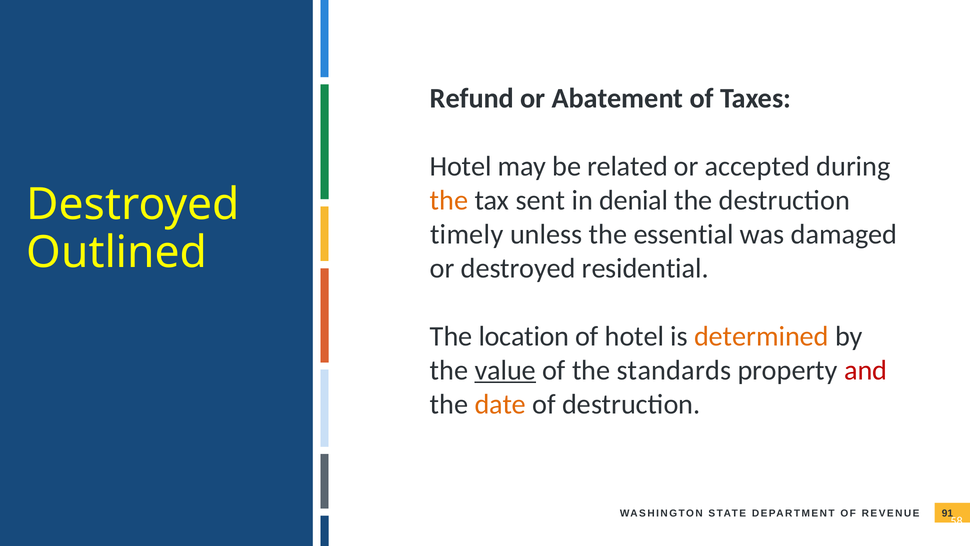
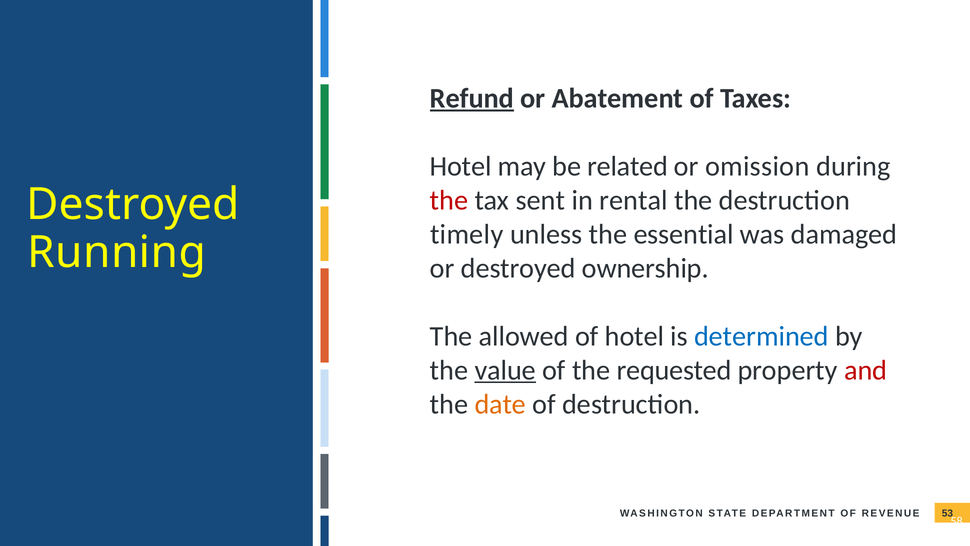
Refund underline: none -> present (472, 98)
accepted: accepted -> omission (757, 166)
the colour: orange -> red (449, 200)
denial: denial -> rental (634, 200)
Outlined: Outlined -> Running (117, 252)
residential: residential -> ownership (645, 268)
location: location -> allowed (524, 336)
determined colour: orange -> blue (761, 336)
standards: standards -> requested (674, 370)
91: 91 -> 53 (947, 513)
